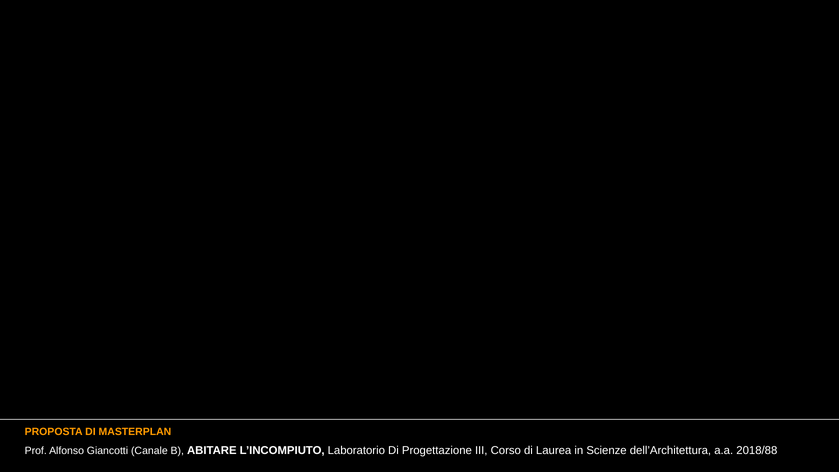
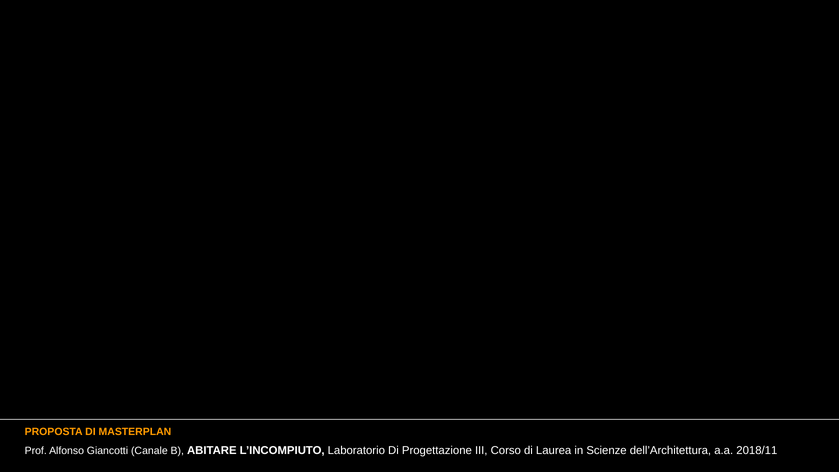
2018/88: 2018/88 -> 2018/11 (757, 451)
